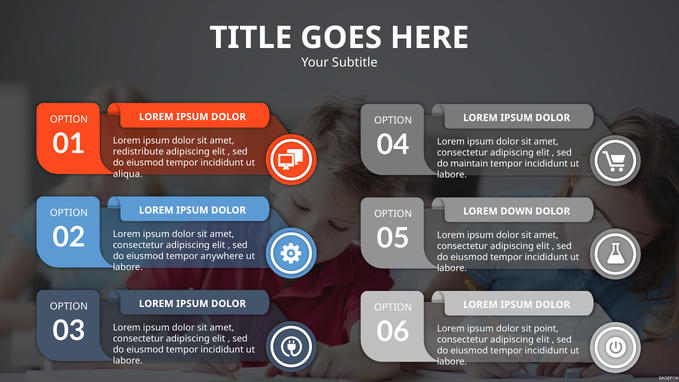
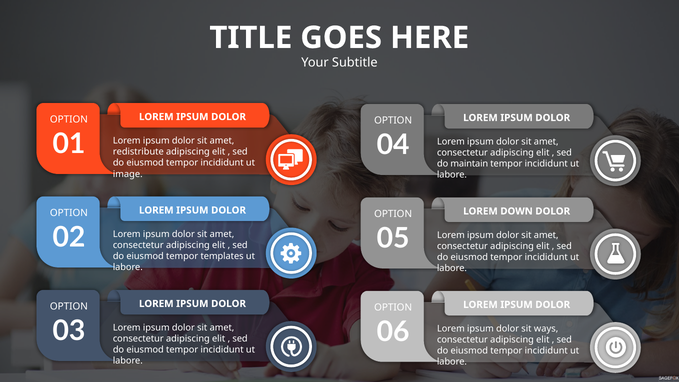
aliqua: aliqua -> image (128, 174)
anywhere: anywhere -> templates (222, 256)
point: point -> ways (546, 329)
